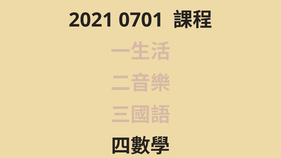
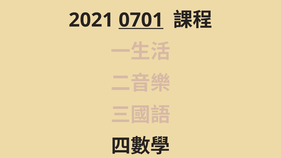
0701 underline: none -> present (141, 20)
